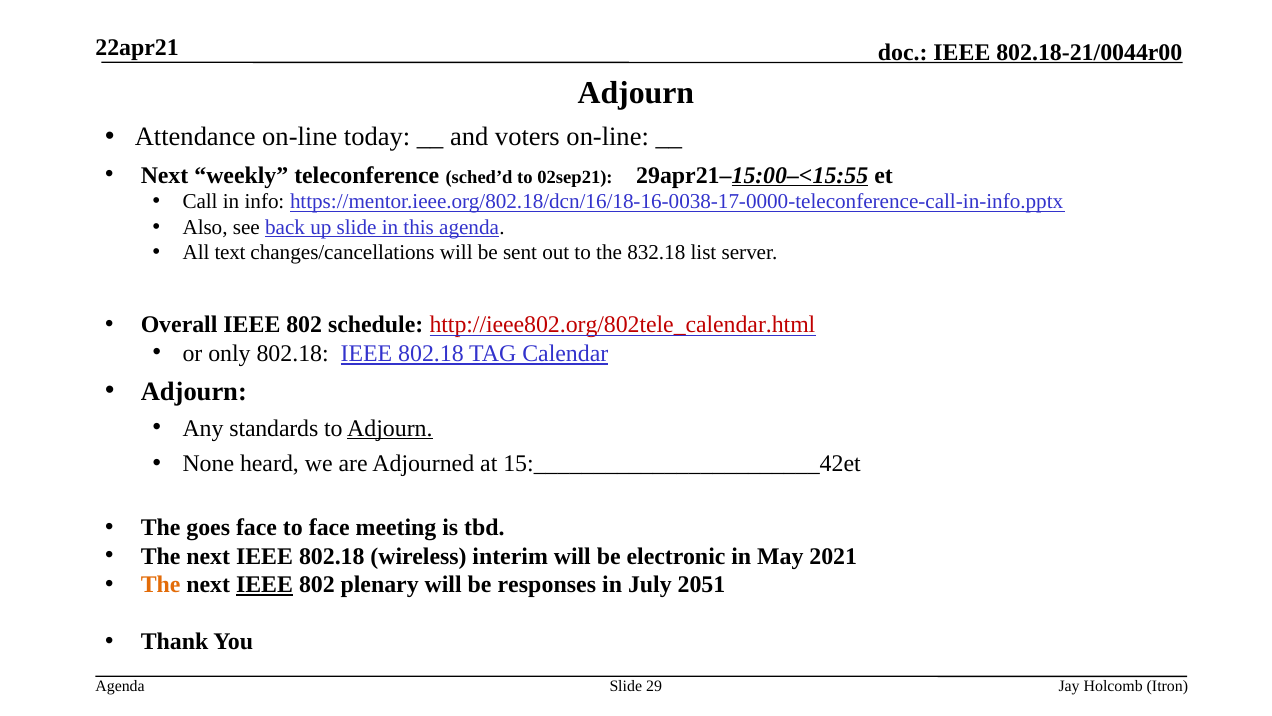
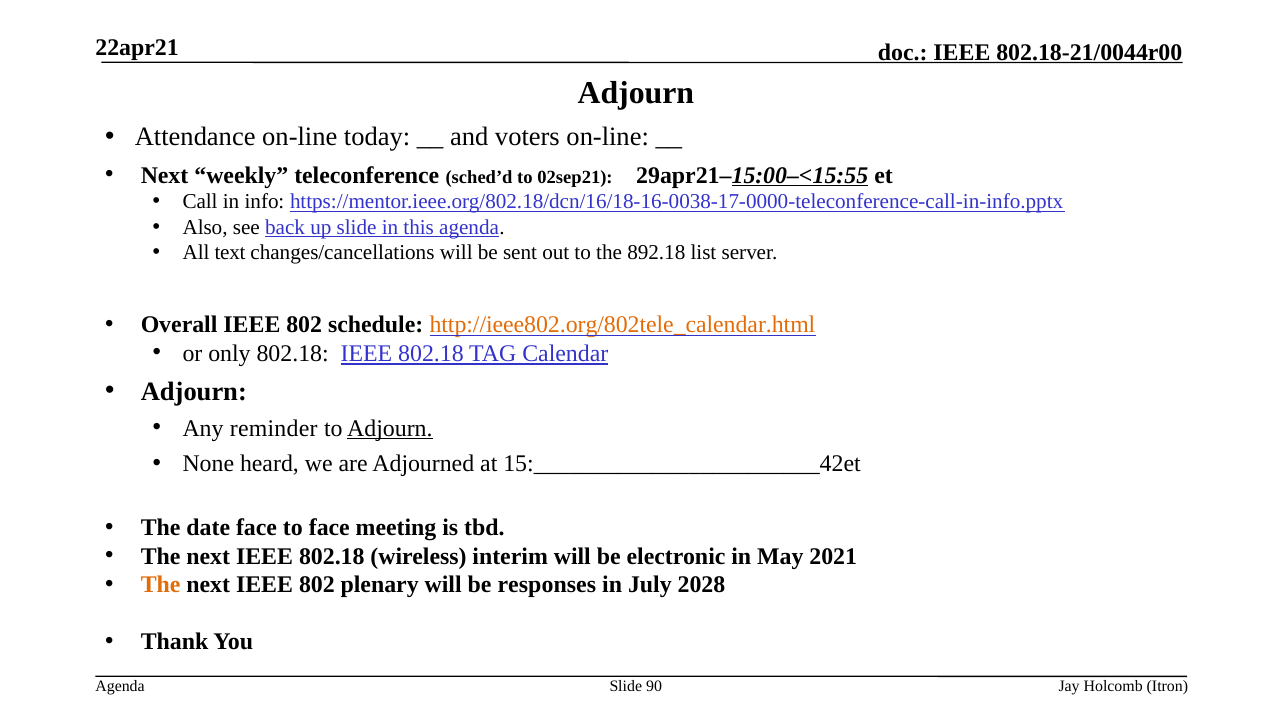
832.18: 832.18 -> 892.18 (656, 253)
http://ieee802.org/802tele_calendar.html colour: red -> orange (622, 324)
standards: standards -> reminder (274, 428)
goes: goes -> date (208, 527)
IEEE underline: present -> none (265, 584)
2051: 2051 -> 2028 (701, 584)
29: 29 -> 90 (654, 686)
